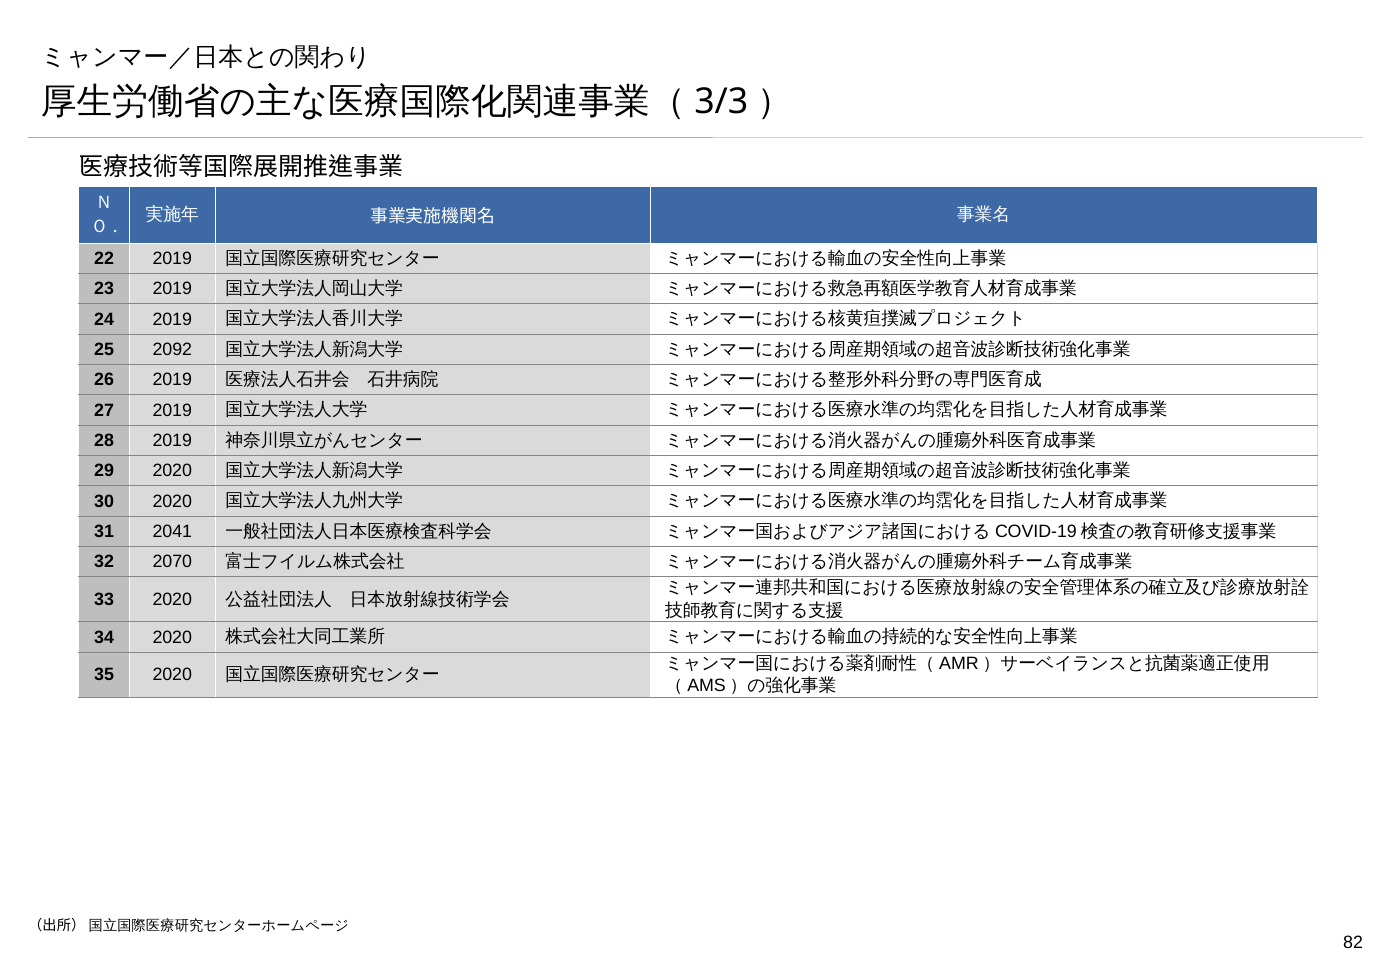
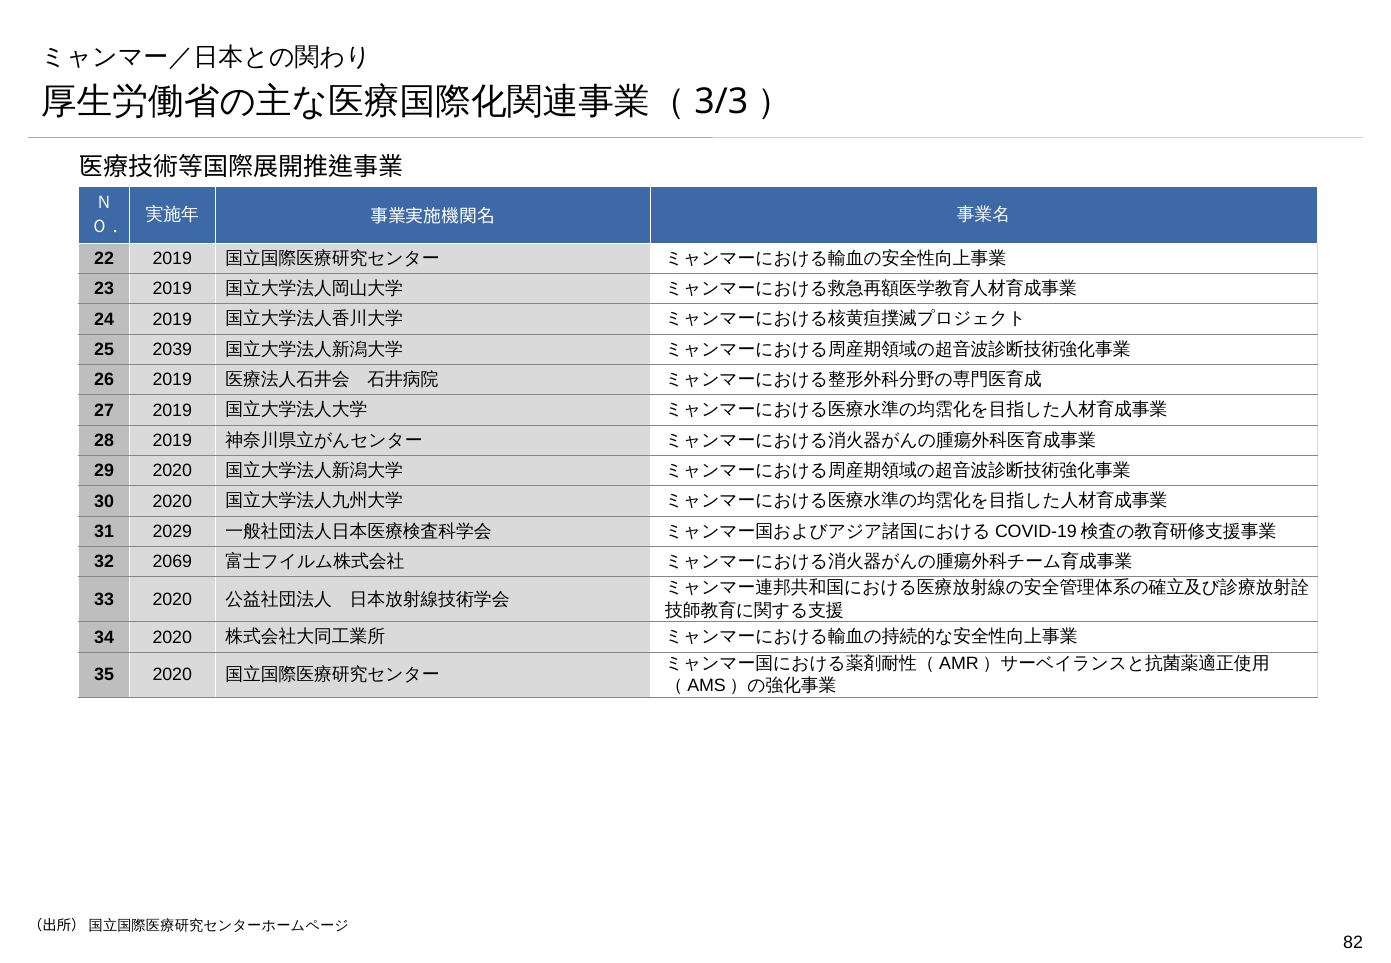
2092: 2092 -> 2039 (172, 350)
2041: 2041 -> 2029 (172, 532)
2070: 2070 -> 2069 (172, 562)
